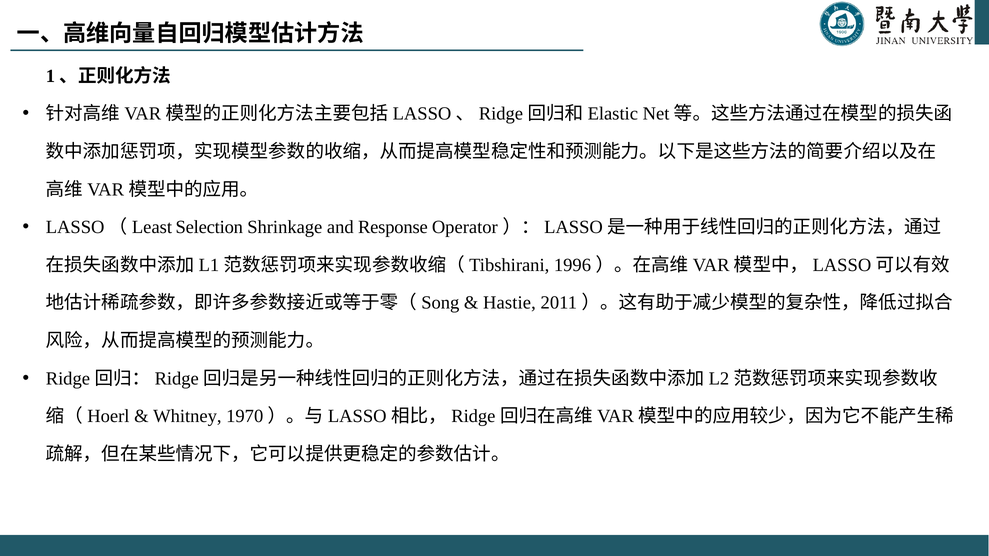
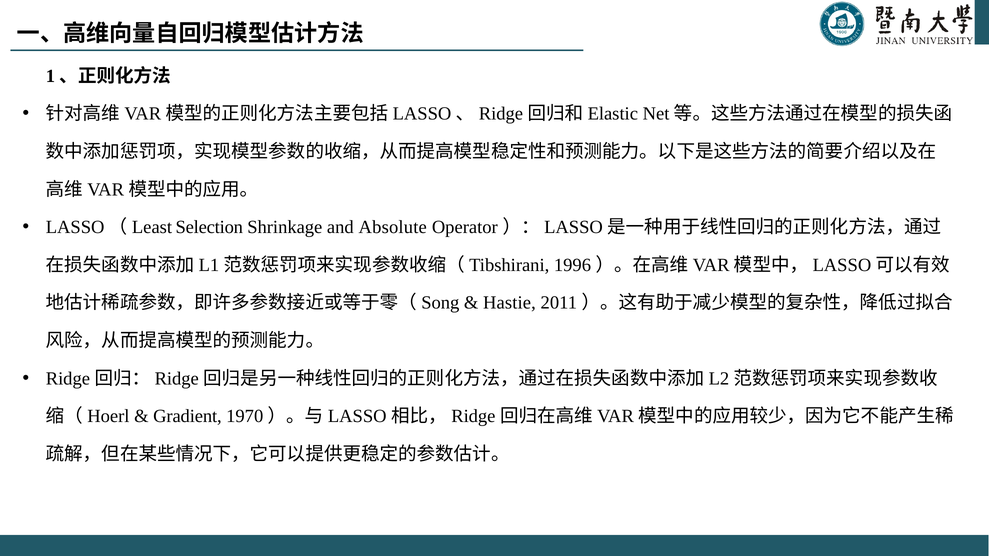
Response: Response -> Absolute (393, 227)
Whitney: Whitney -> Gradient (187, 417)
